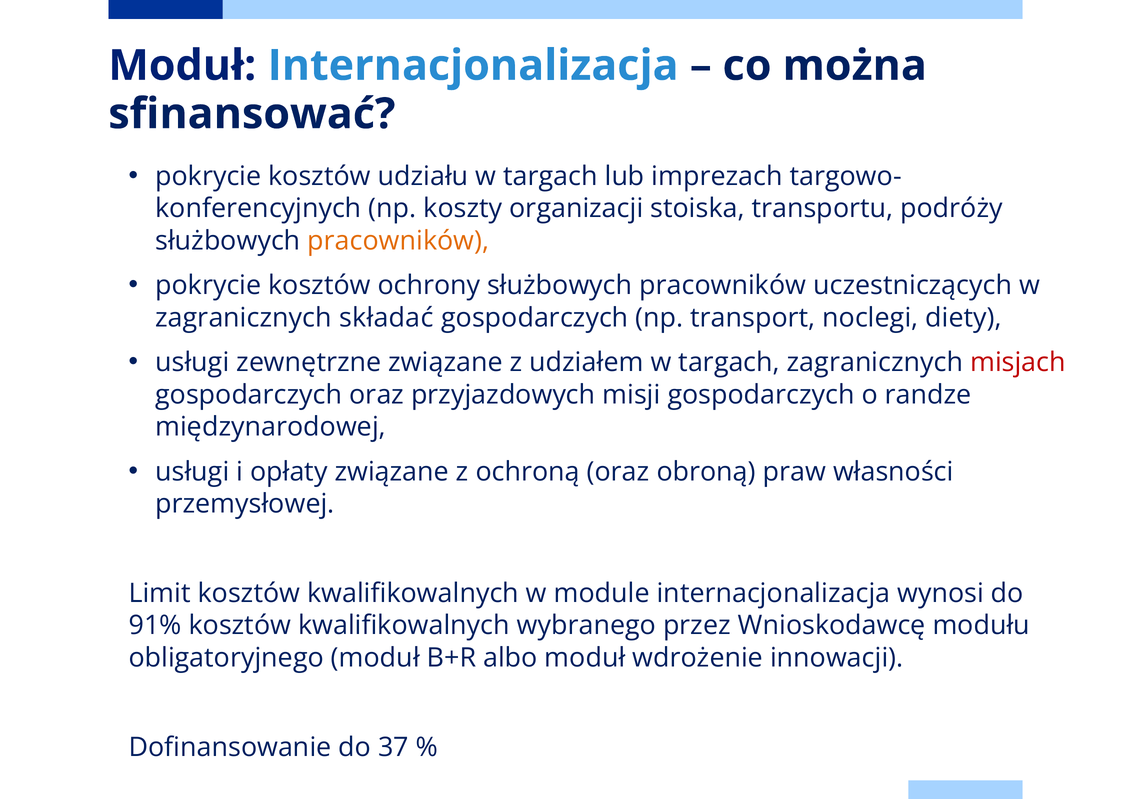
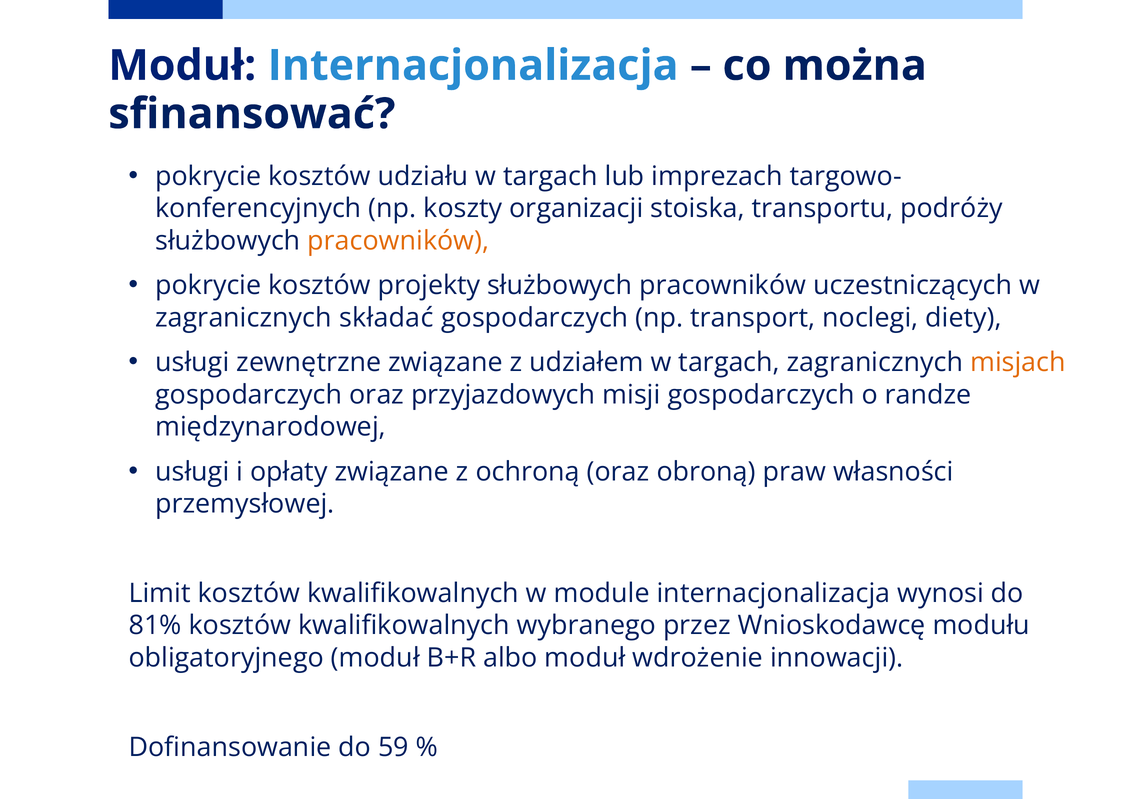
ochrony: ochrony -> projekty (429, 286)
misjach colour: red -> orange (1018, 363)
91%: 91% -> 81% (155, 626)
37: 37 -> 59 (393, 748)
